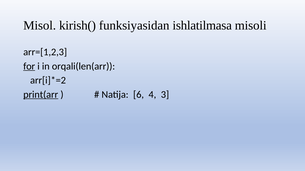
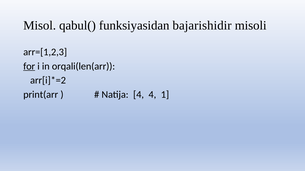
kirish(: kirish( -> qabul( (77, 26)
ishlatilmasa: ishlatilmasa -> bajarishidir (202, 26)
print(arr underline: present -> none (41, 95)
Natija 6: 6 -> 4 (139, 95)
3: 3 -> 1 (165, 95)
